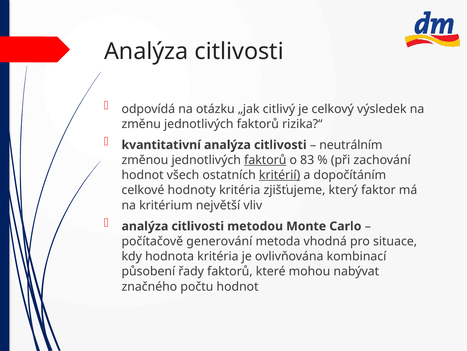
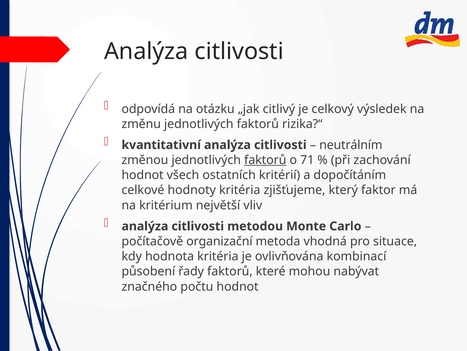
83: 83 -> 71 (307, 160)
kritérií underline: present -> none (280, 175)
generování: generování -> organizační (219, 241)
